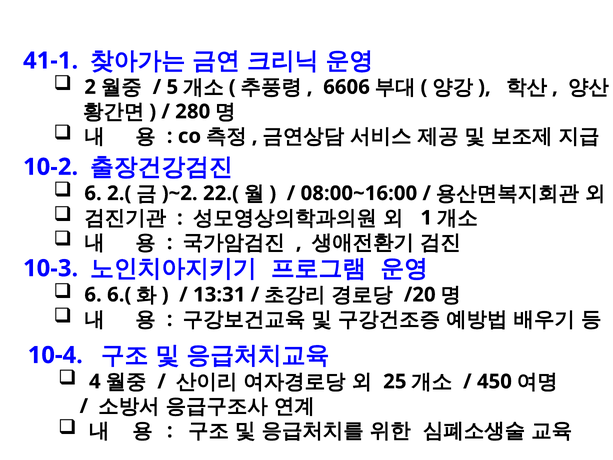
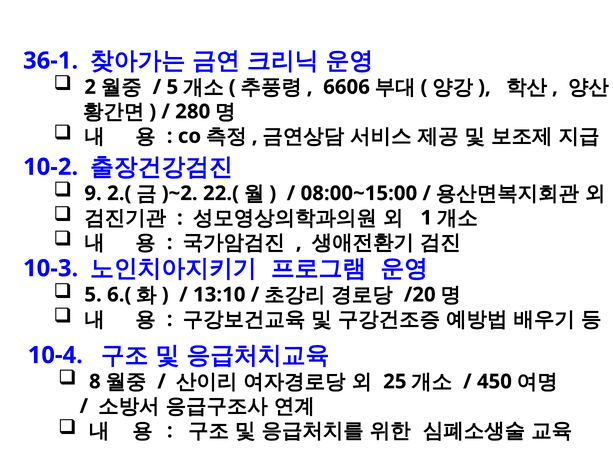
41-1: 41-1 -> 36-1 (51, 61)
6: 6 -> 9 (93, 193)
08:00~16:00: 08:00~16:00 -> 08:00~15:00 (359, 193)
6: 6 -> 5 (93, 295)
13:31: 13:31 -> 13:10 (219, 295)
4: 4 -> 8 (95, 381)
